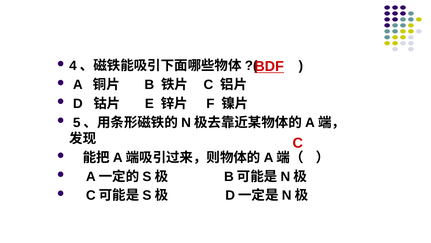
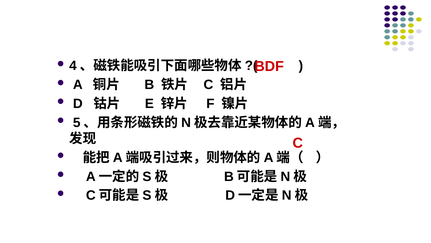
BDF underline: present -> none (269, 66)
